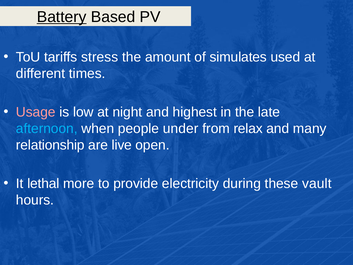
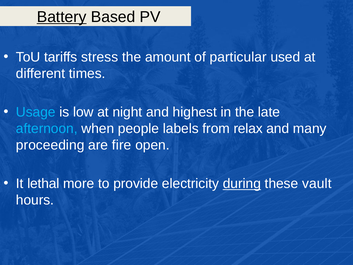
simulates: simulates -> particular (238, 57)
Usage colour: pink -> light blue (36, 112)
under: under -> labels (181, 129)
relationship: relationship -> proceeding (50, 145)
live: live -> fire (122, 145)
during underline: none -> present (242, 184)
